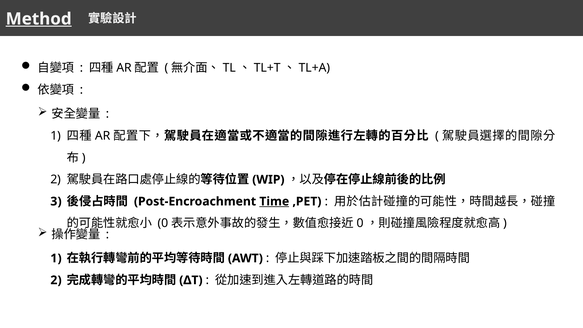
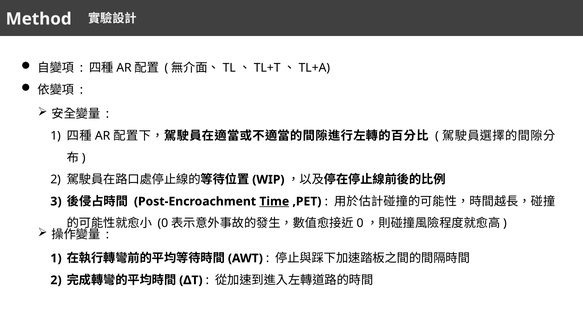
Method underline: present -> none (39, 19)
